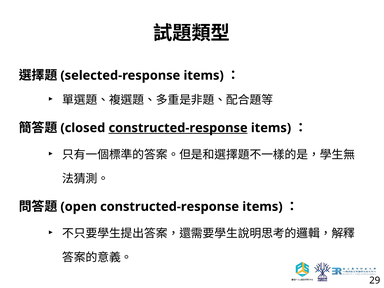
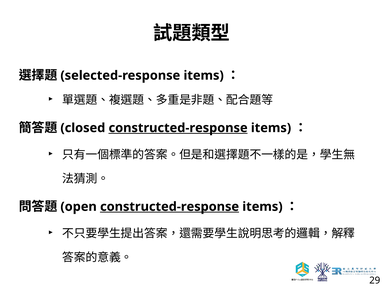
constructed-response underline: none -> present (170, 207)
